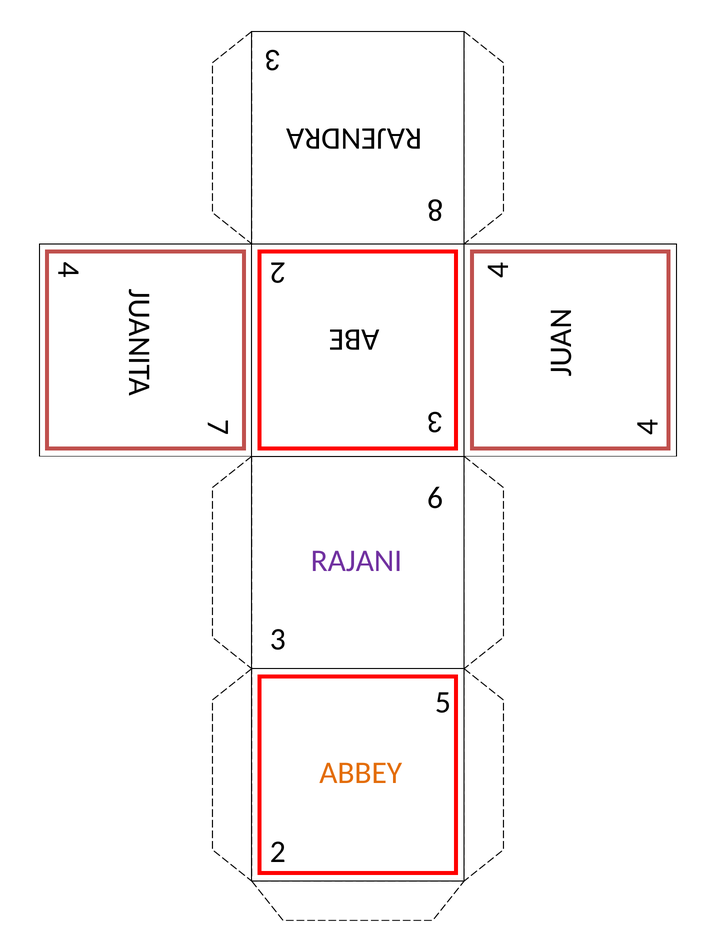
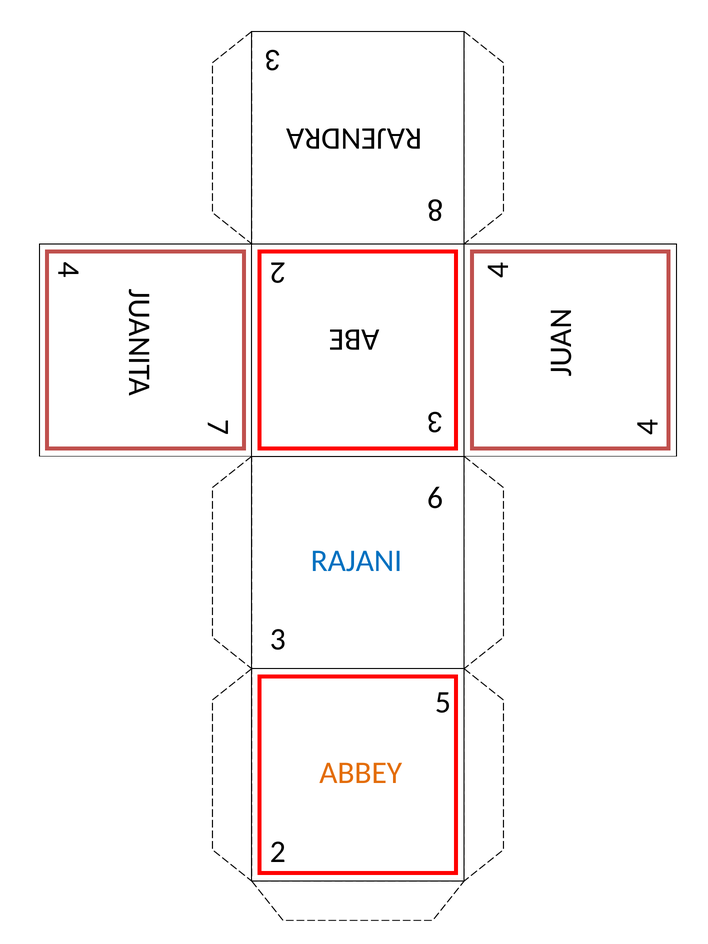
RAJANI colour: purple -> blue (356, 561)
